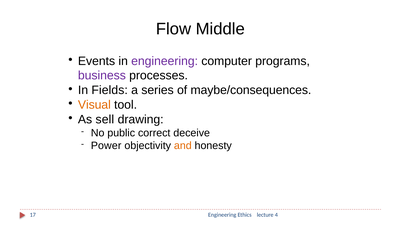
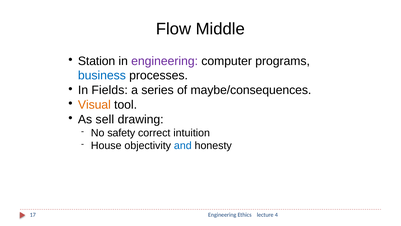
Events: Events -> Station (97, 61)
business colour: purple -> blue (102, 75)
public: public -> safety (121, 133)
deceive: deceive -> intuition (192, 133)
Power: Power -> House (106, 145)
and colour: orange -> blue (183, 145)
